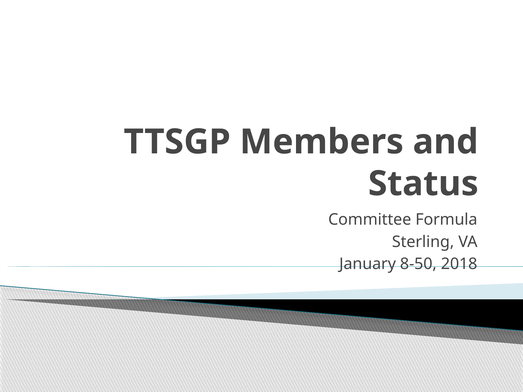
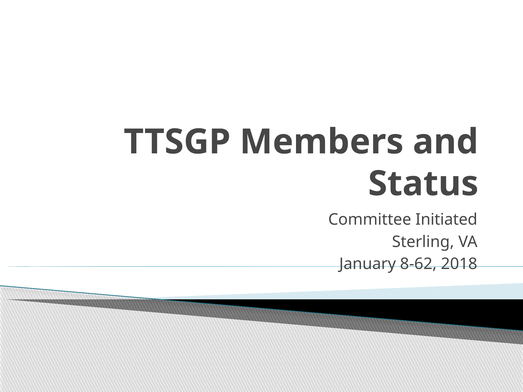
Formula: Formula -> Initiated (446, 220)
8-50: 8-50 -> 8-62 (418, 264)
